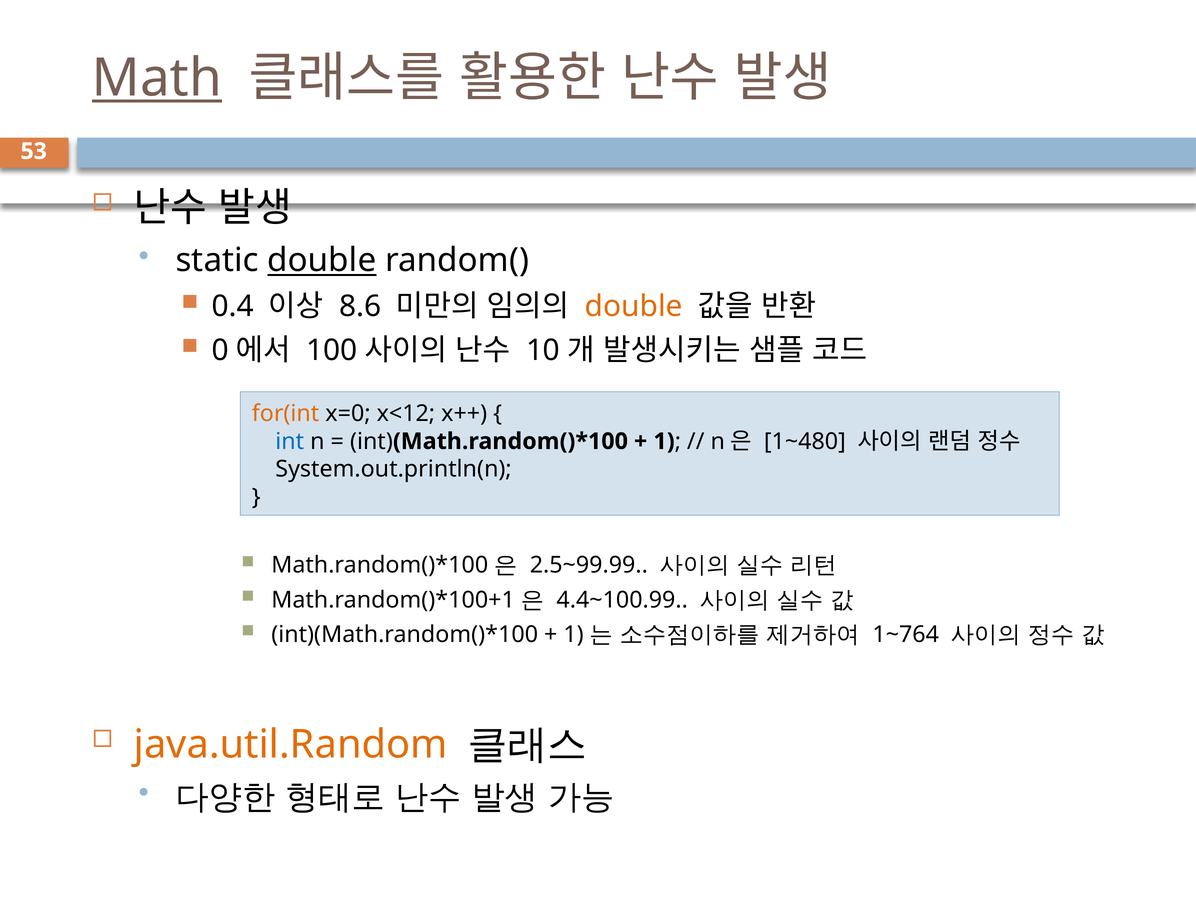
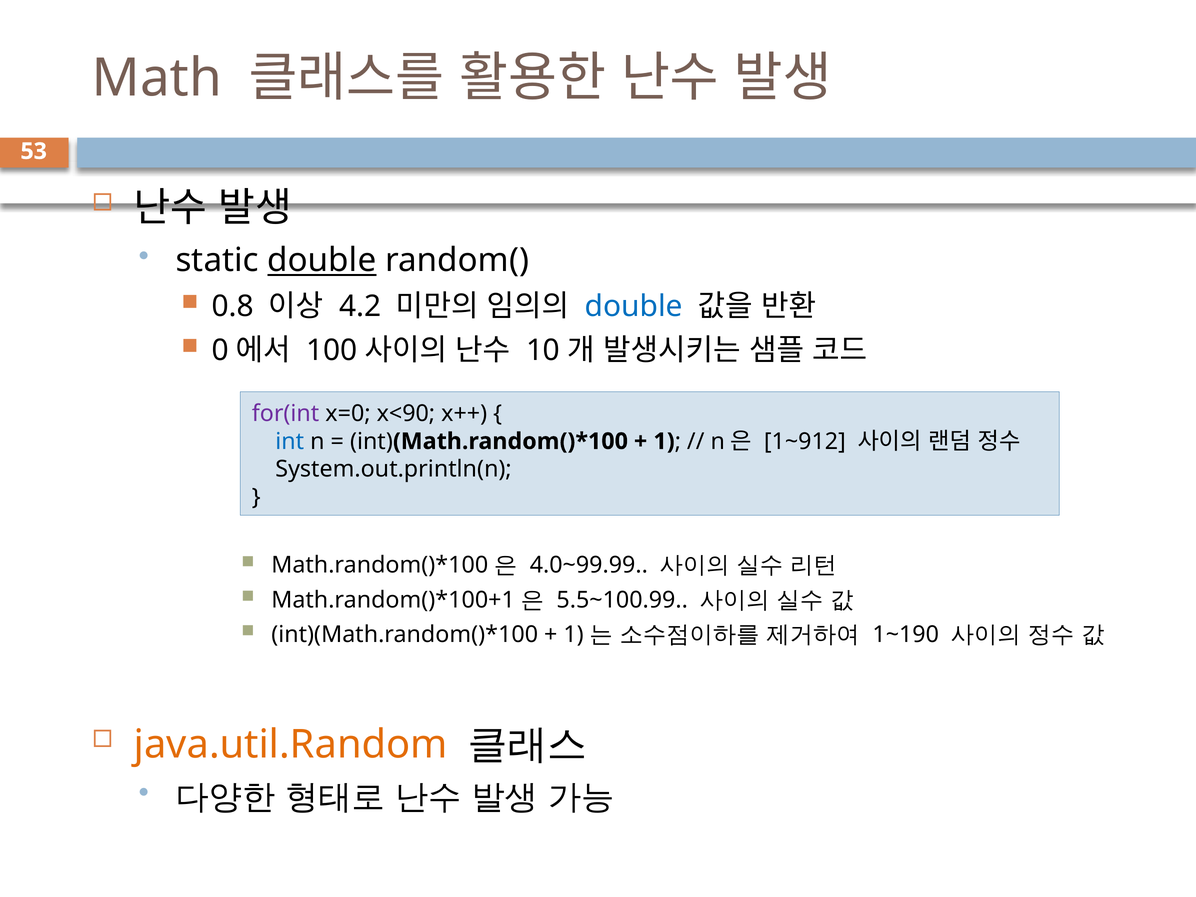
Math underline: present -> none (157, 78)
0.4: 0.4 -> 0.8 (233, 306)
8.6: 8.6 -> 4.2 (360, 306)
double colour: orange -> blue (634, 306)
for(int colour: orange -> purple (286, 413)
x<12: x<12 -> x<90 (406, 413)
1~480: 1~480 -> 1~912 (805, 441)
2.5~99.99: 2.5~99.99 -> 4.0~99.99 (589, 565)
4.4~100.99: 4.4~100.99 -> 5.5~100.99 (622, 600)
1~764: 1~764 -> 1~190 (906, 634)
